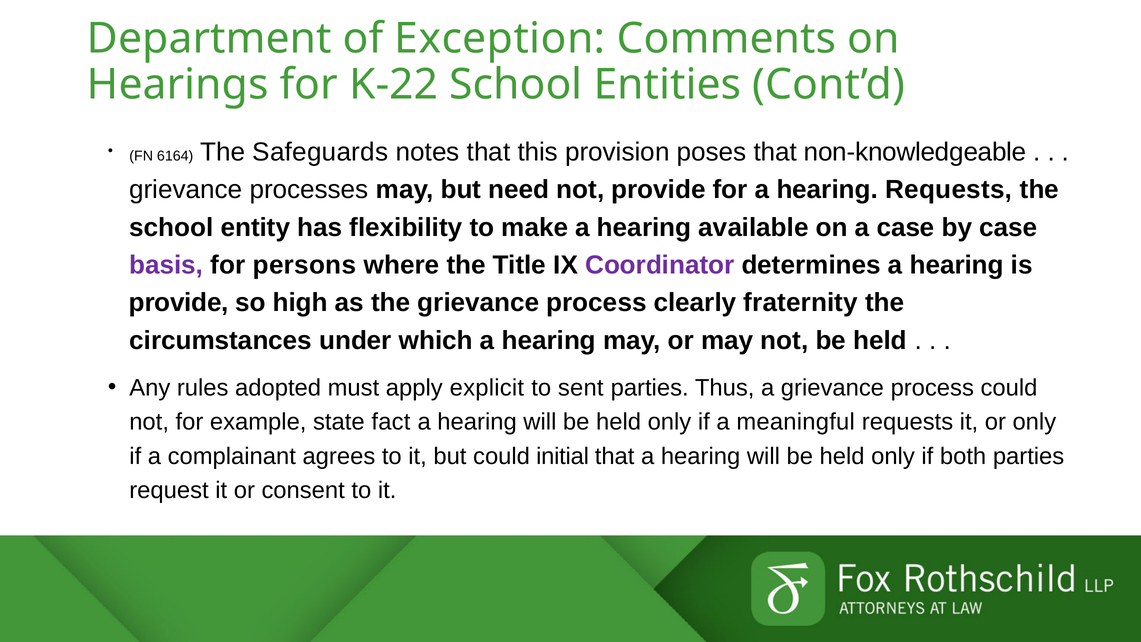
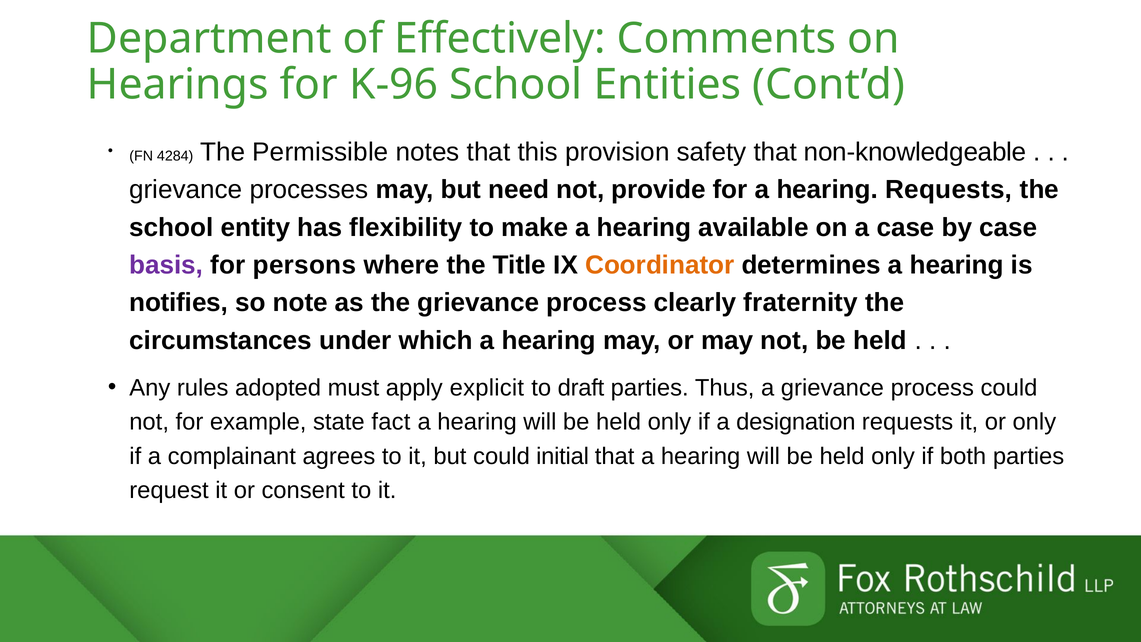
Exception: Exception -> Effectively (500, 39)
K-22: K-22 -> K-96 (394, 85)
6164: 6164 -> 4284 (175, 156)
Safeguards: Safeguards -> Permissible (320, 152)
poses: poses -> safety (712, 152)
Coordinator colour: purple -> orange (660, 265)
provide: provide -> notifies (179, 303)
high: high -> note (300, 303)
sent: sent -> draft (581, 388)
meaningful: meaningful -> designation (796, 422)
